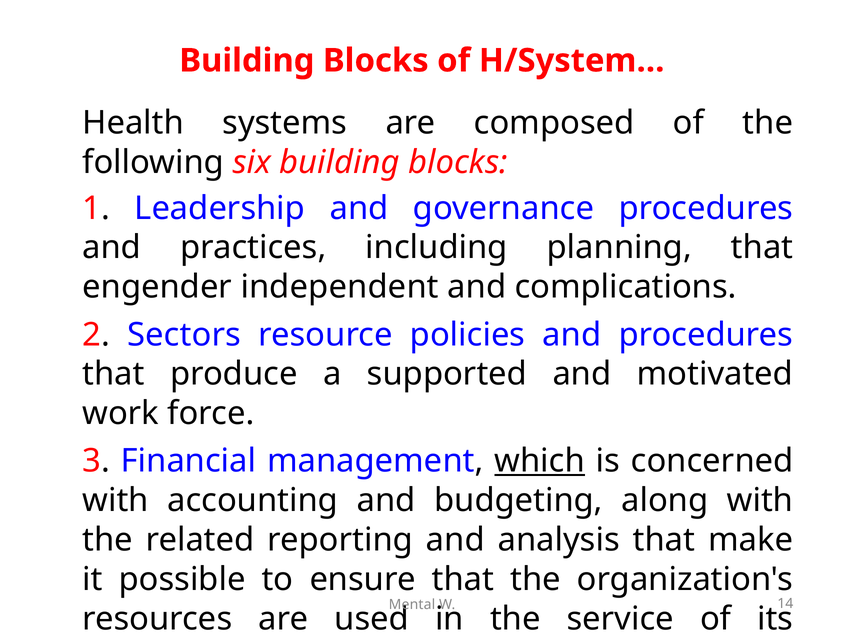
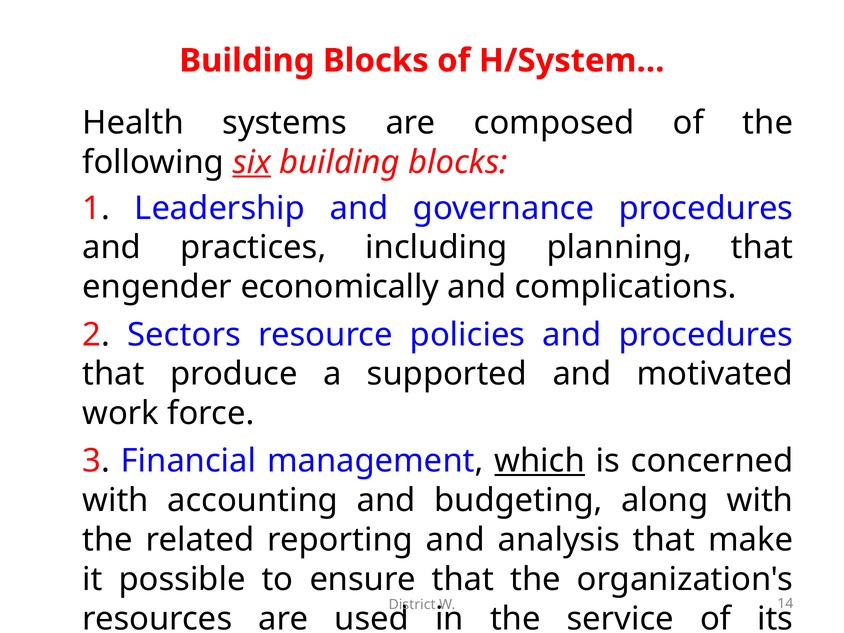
six underline: none -> present (252, 162)
independent: independent -> economically (340, 287)
Mental: Mental -> District (412, 605)
